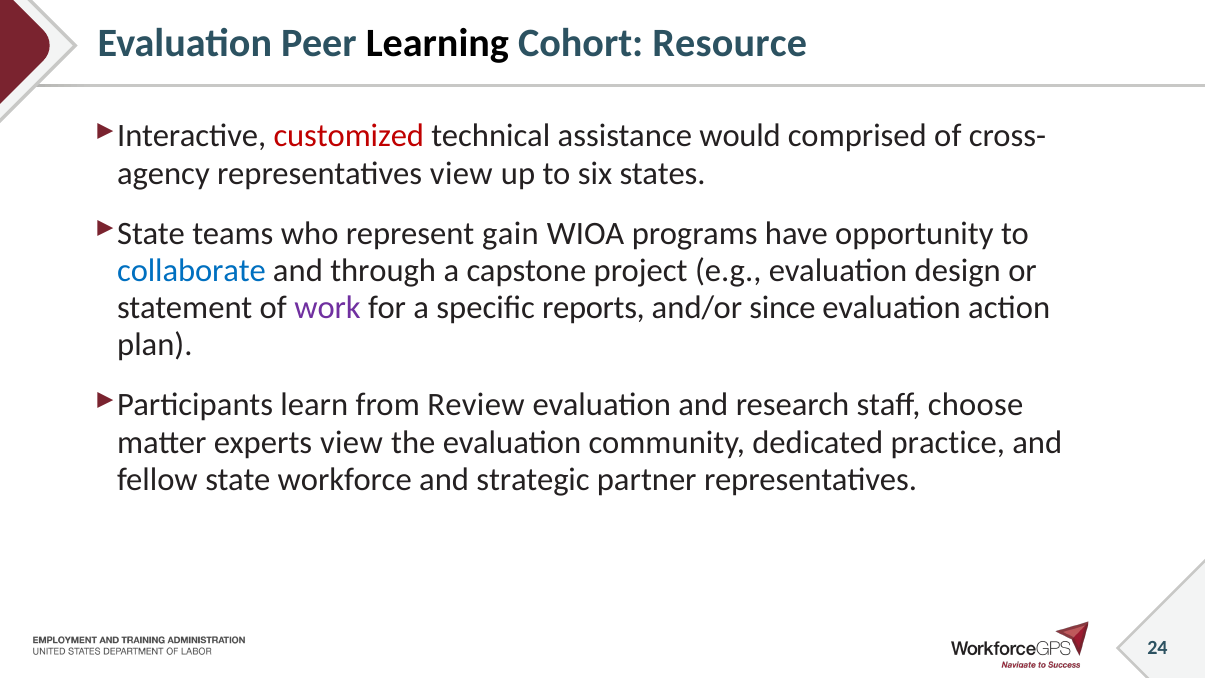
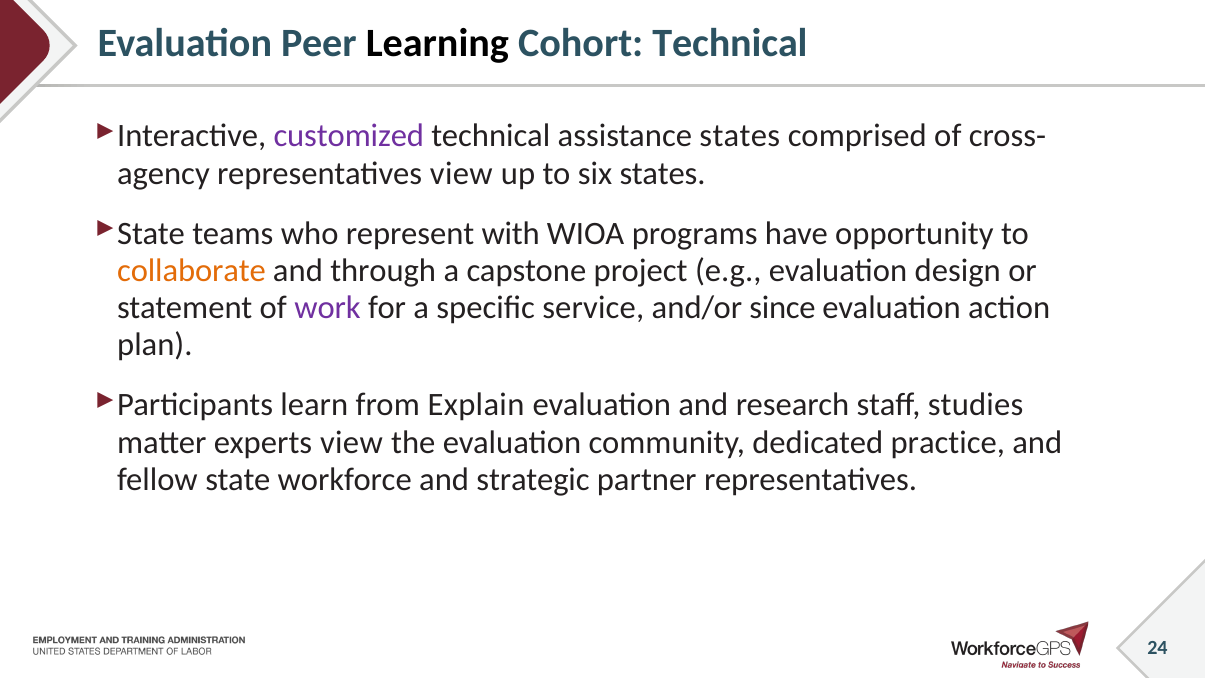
Cohort Resource: Resource -> Technical (730, 43)
customized colour: red -> purple (349, 136)
assistance would: would -> states (740, 136)
gain: gain -> with (511, 233)
collaborate colour: blue -> orange (191, 270)
reports: reports -> service (593, 308)
Review: Review -> Explain (476, 405)
choose: choose -> studies (976, 405)
